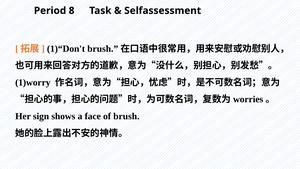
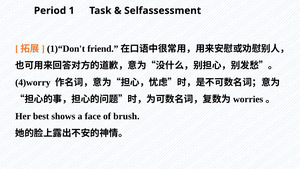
8: 8 -> 1 (72, 11)
1)“Don't brush: brush -> friend (103, 49)
1)worry: 1)worry -> 4)worry (33, 82)
sign: sign -> best (41, 116)
